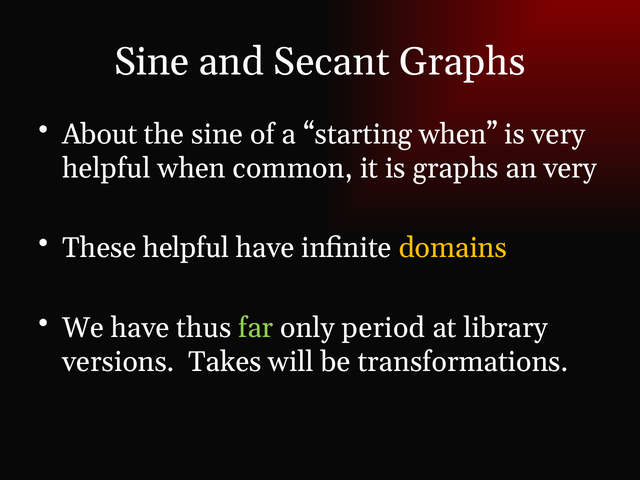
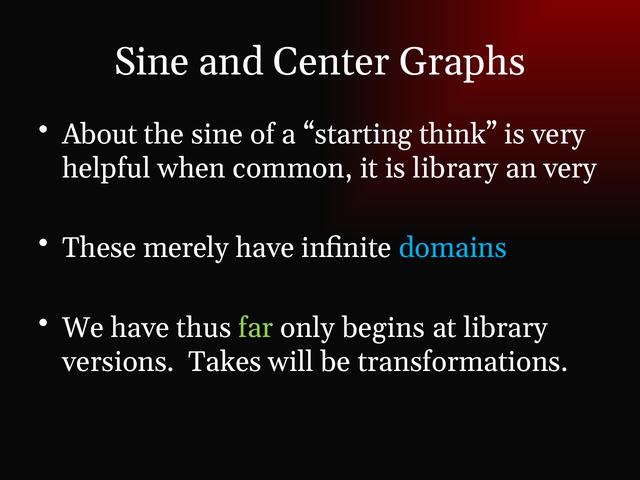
Secant: Secant -> Center (332, 62)
starting when: when -> think (458, 134)
is graphs: graphs -> library (456, 168)
These helpful: helpful -> merely (186, 248)
domains colour: yellow -> light blue (453, 248)
period: period -> begins (383, 328)
